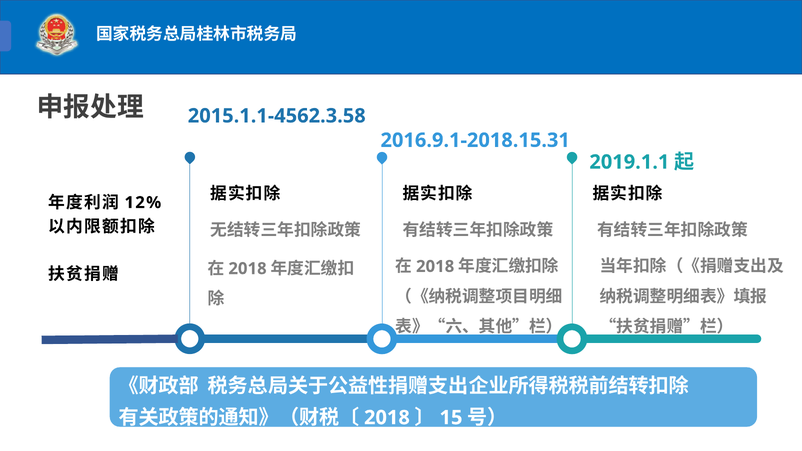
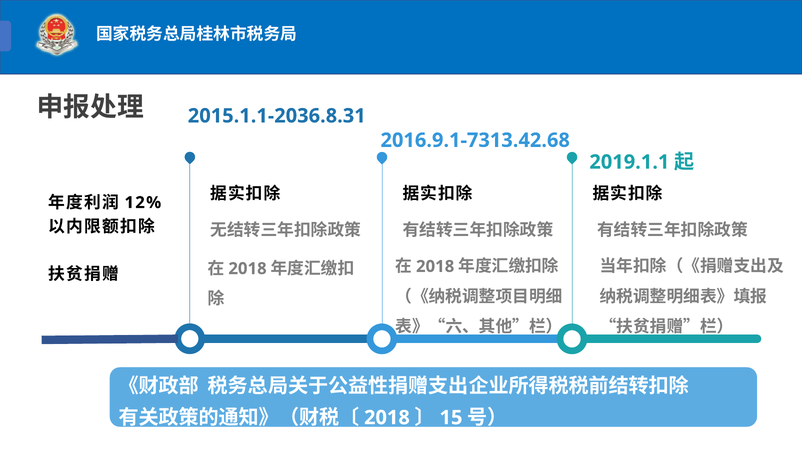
2015.1.1-4562.3.58: 2015.1.1-4562.3.58 -> 2015.1.1-2036.8.31 (277, 116)
2016.9.1-2018.15.31: 2016.9.1-2018.15.31 -> 2016.9.1-7313.42.68 (475, 140)
